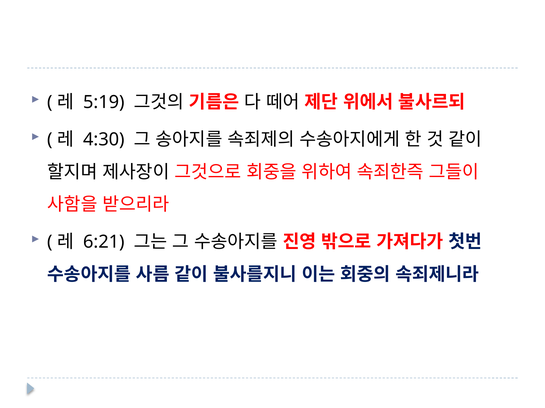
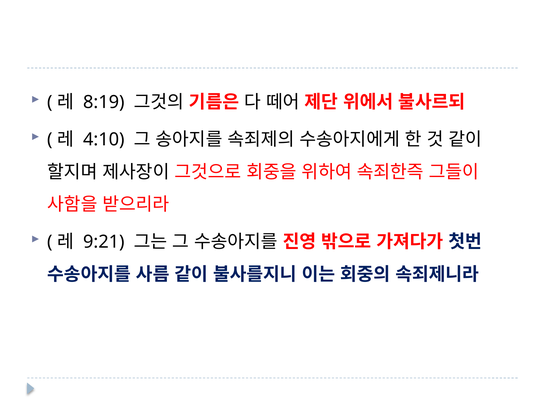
5:19: 5:19 -> 8:19 (104, 102)
4:30: 4:30 -> 4:10 (104, 140)
6:21: 6:21 -> 9:21 (104, 242)
